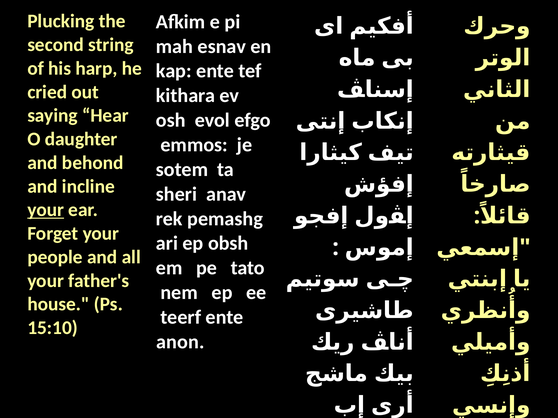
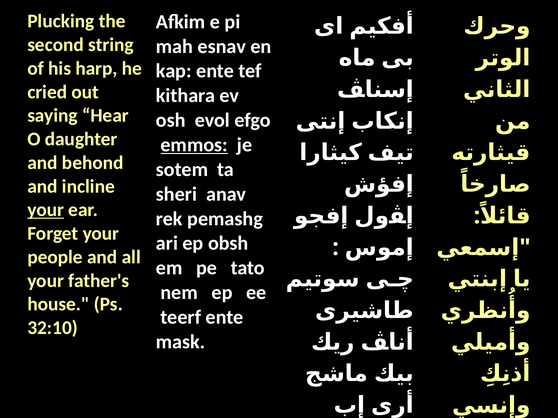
emmos underline: none -> present (194, 145)
15:10: 15:10 -> 32:10 (53, 328)
anon: anon -> mask (181, 342)
